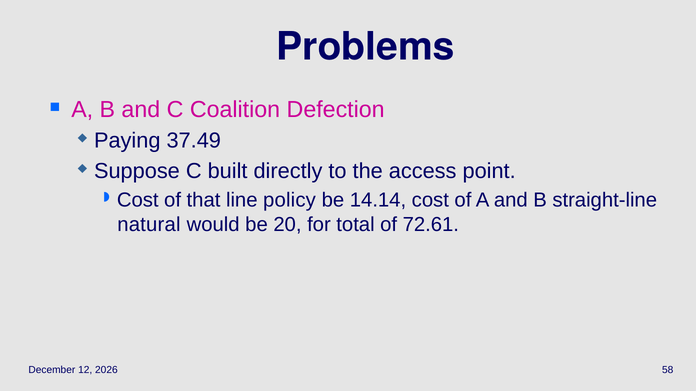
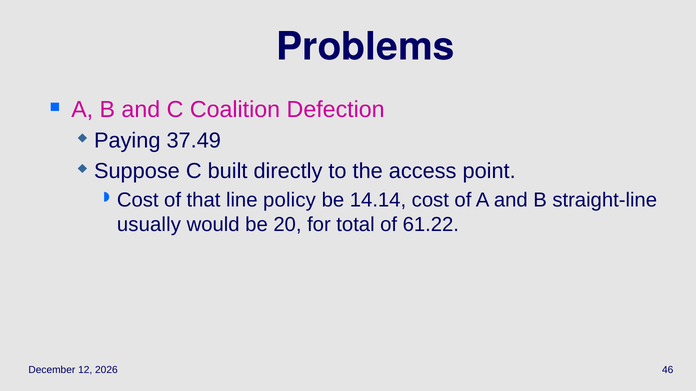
natural: natural -> usually (149, 225)
72.61: 72.61 -> 61.22 (431, 225)
58: 58 -> 46 (668, 370)
